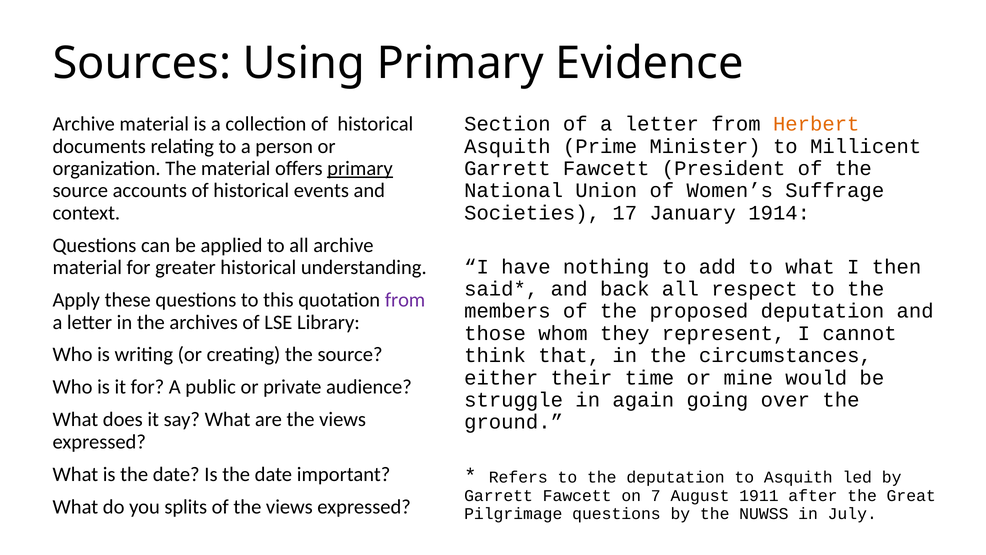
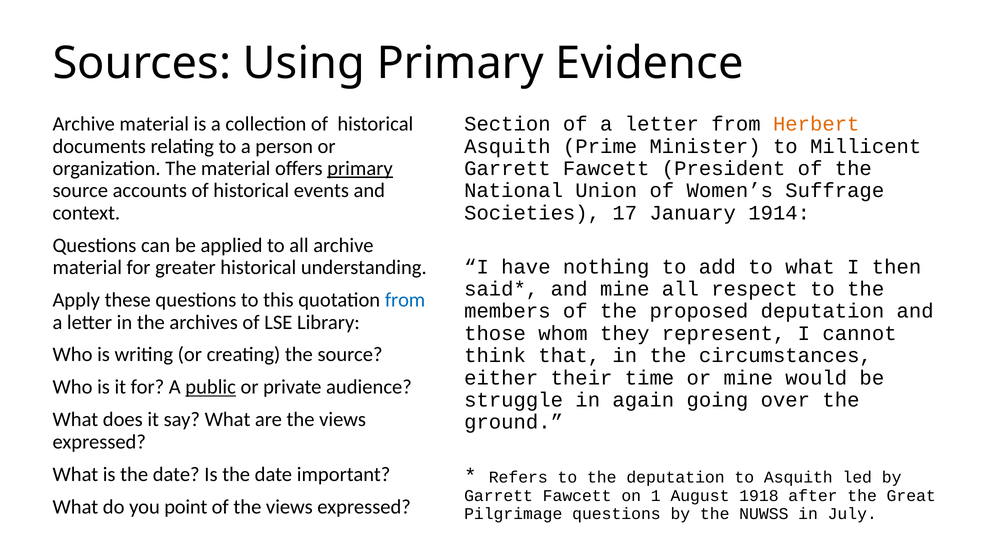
and back: back -> mine (625, 289)
from colour: purple -> blue (405, 300)
public underline: none -> present (211, 387)
7: 7 -> 1 (656, 496)
1911: 1911 -> 1918 (759, 496)
splits: splits -> point (186, 506)
